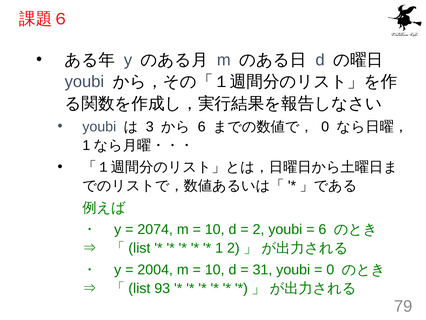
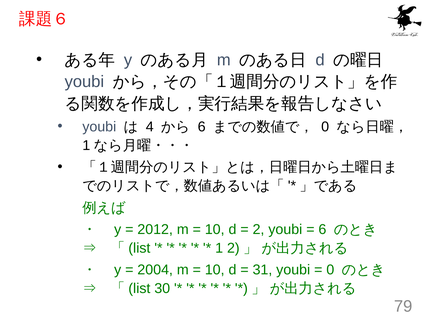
3: 3 -> 4 (150, 127)
2074: 2074 -> 2012 (155, 229)
93: 93 -> 30 (162, 288)
